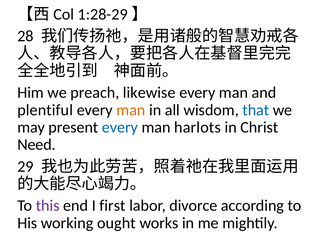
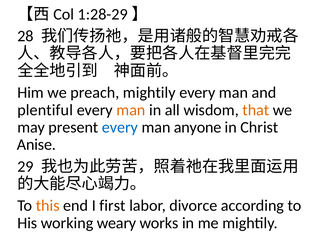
preach likewise: likewise -> mightily (149, 93)
that colour: blue -> orange (256, 110)
harlots: harlots -> anyone (198, 128)
Need: Need -> Anise (36, 145)
this colour: purple -> orange (48, 206)
ought: ought -> weary (117, 223)
